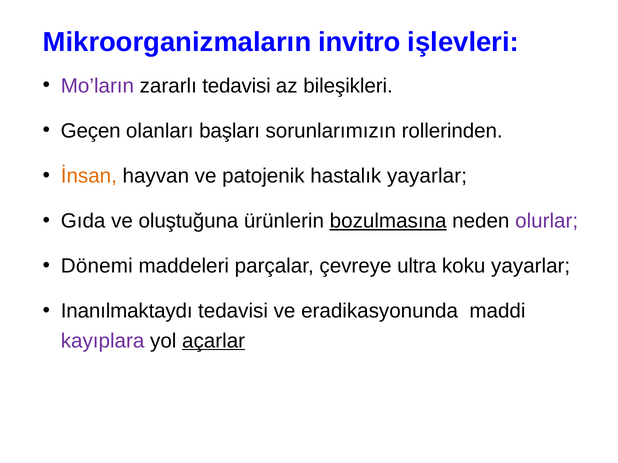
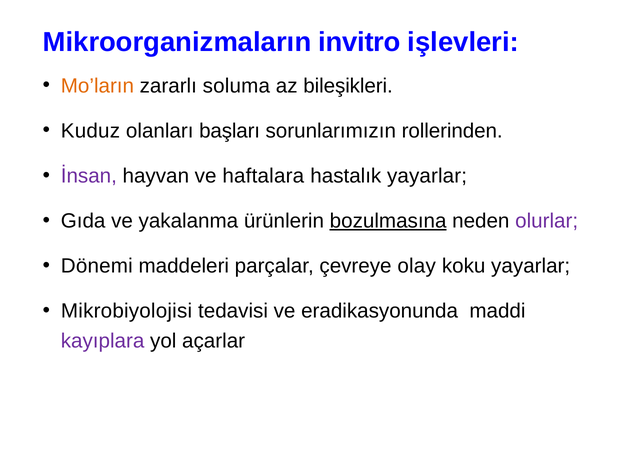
Mo’ların colour: purple -> orange (97, 86)
zararlı tedavisi: tedavisi -> soluma (236, 86)
Geçen: Geçen -> Kuduz (90, 131)
İnsan colour: orange -> purple (89, 176)
patojenik: patojenik -> haftalara (263, 176)
oluştuğuna: oluştuğuna -> yakalanma (188, 221)
ultra: ultra -> olay (417, 266)
Inanılmaktaydı: Inanılmaktaydı -> Mikrobiyolojisi (127, 311)
açarlar underline: present -> none (214, 341)
